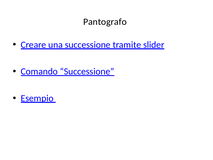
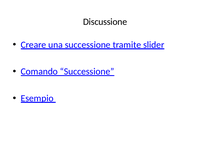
Pantografo: Pantografo -> Discussione (105, 22)
